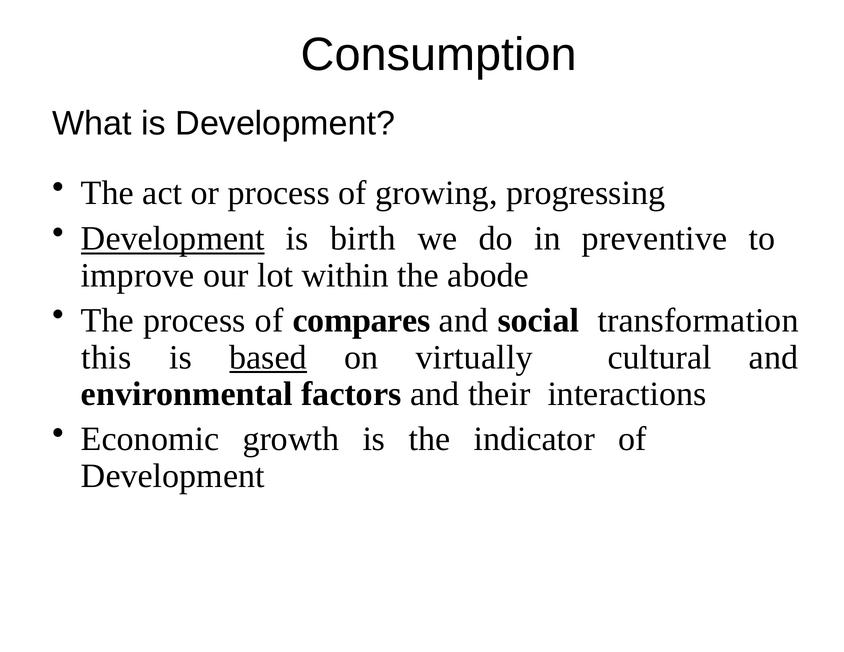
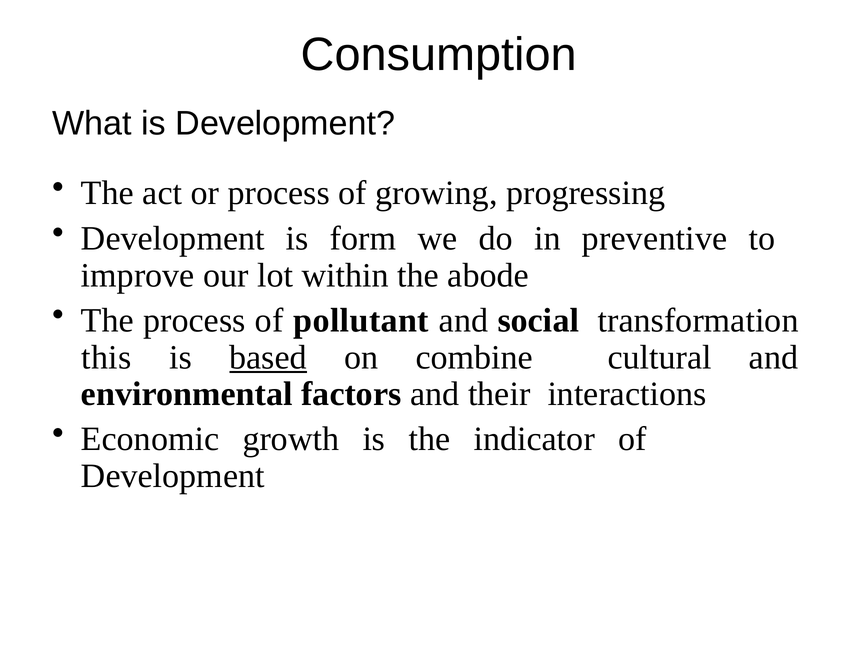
Development underline: present -> none (173, 239)
birth: birth -> form (363, 239)
compares: compares -> pollutant (361, 321)
virtually: virtually -> combine (474, 357)
